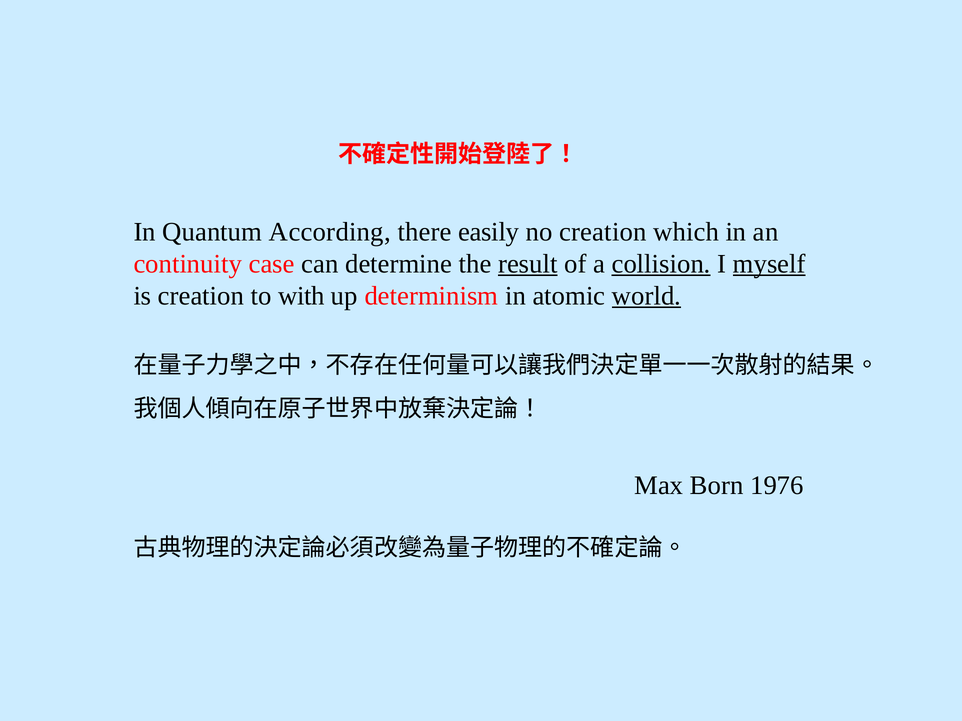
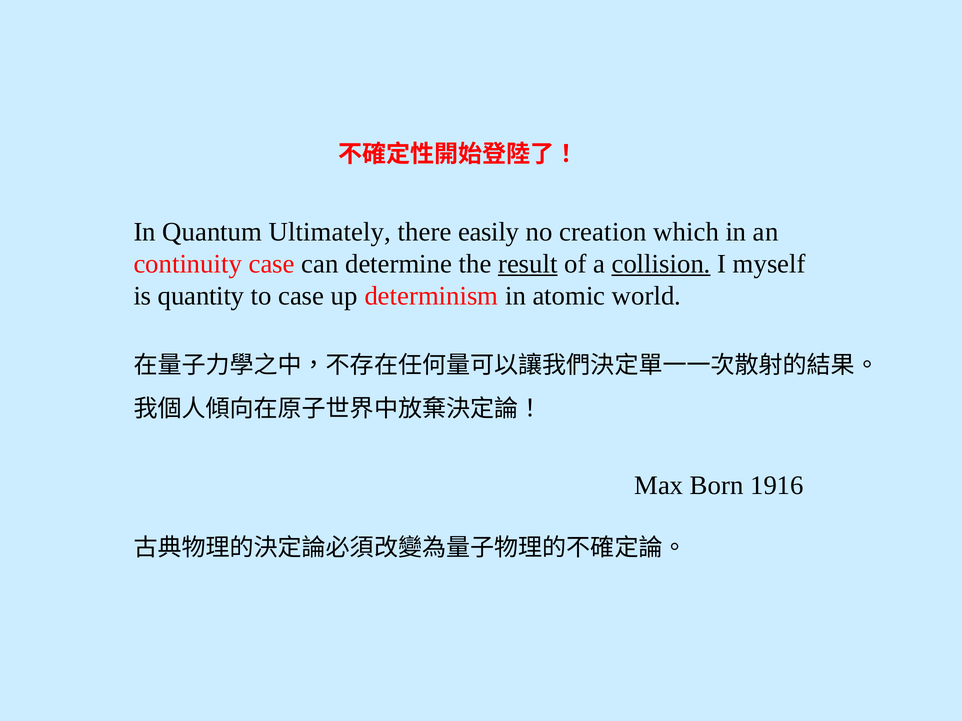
According: According -> Ultimately (330, 232)
myself underline: present -> none (769, 264)
is creation: creation -> quantity (201, 296)
to with: with -> case (301, 296)
world underline: present -> none (647, 296)
1976: 1976 -> 1916 (777, 486)
